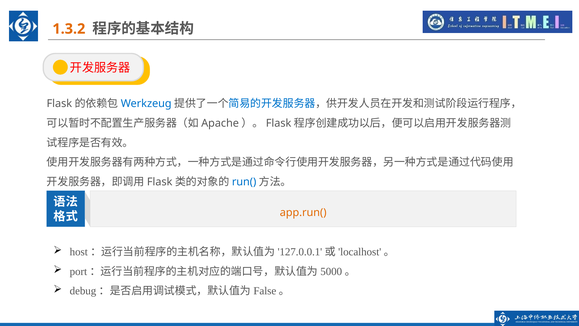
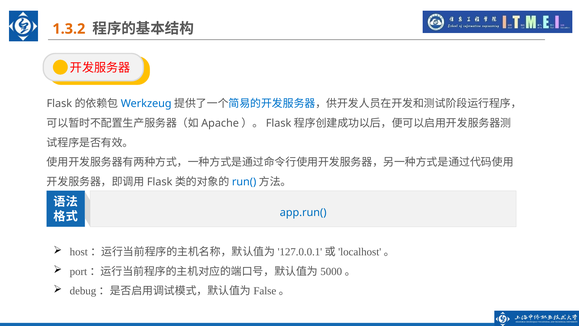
app.run( colour: orange -> blue (303, 213)
